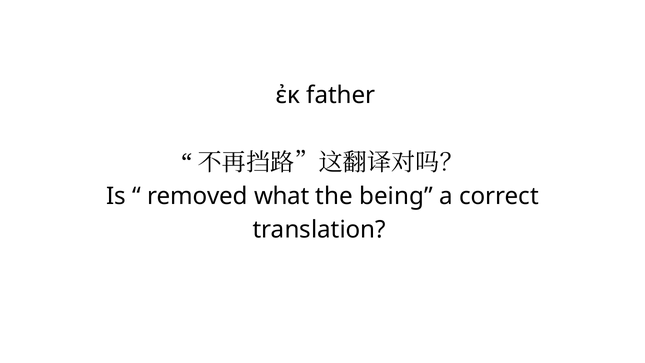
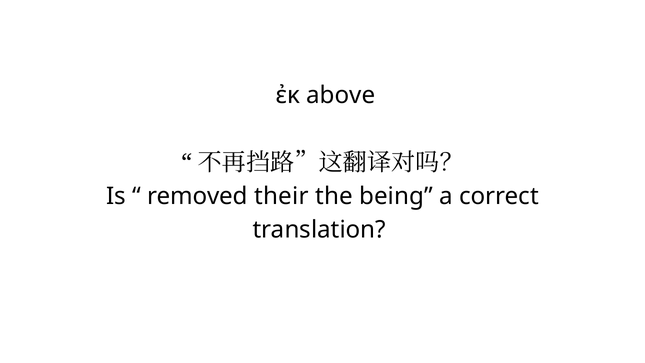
father: father -> above (341, 95)
what: what -> their (282, 196)
